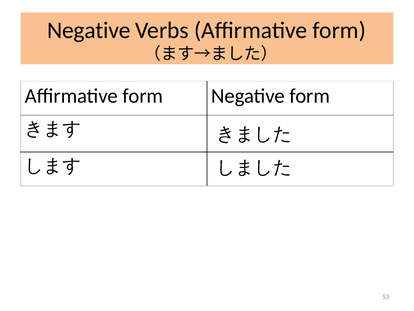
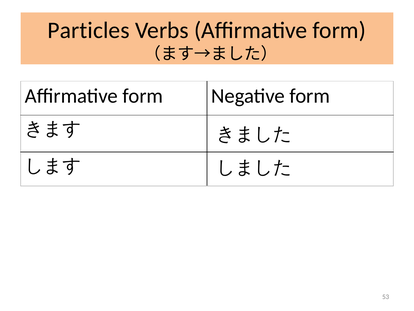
Negative: Negative -> Particles (89, 30)
